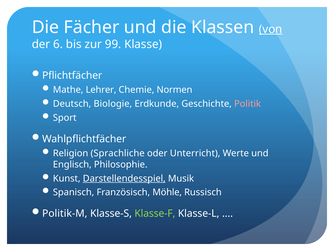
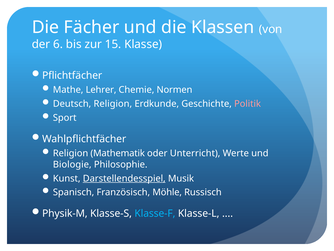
von underline: present -> none (271, 29)
99: 99 -> 15 (113, 44)
Deutsch Biologie: Biologie -> Religion (113, 104)
Sprachliche: Sprachliche -> Mathematik (118, 153)
Englisch: Englisch -> Biologie (72, 164)
Politik-M: Politik-M -> Physik-M (65, 213)
Klasse-F colour: light green -> light blue (155, 213)
